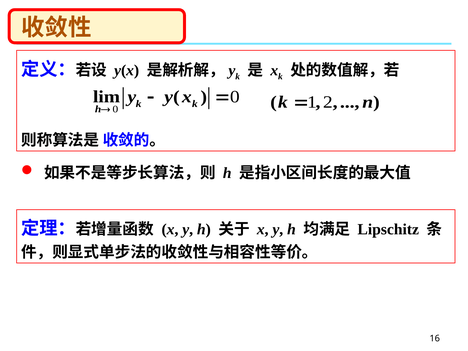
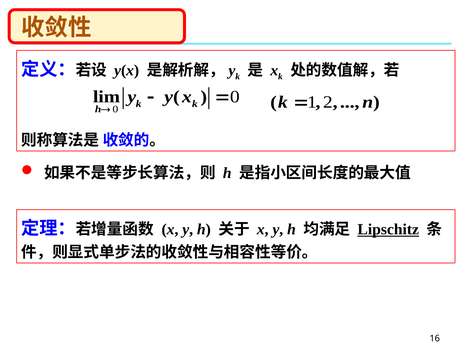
Lipschitz underline: none -> present (388, 229)
